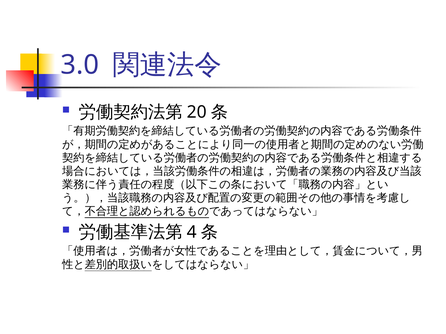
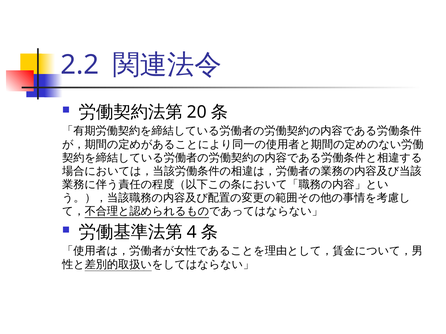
3.0: 3.0 -> 2.2 (80, 65)
